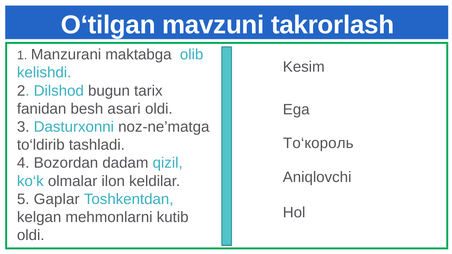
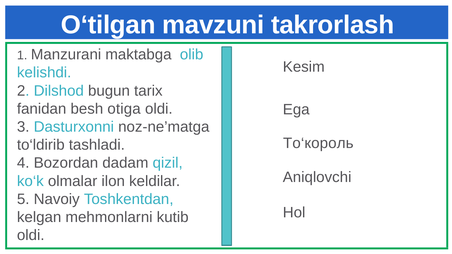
asari: asari -> otiga (124, 109)
Gaplar: Gaplar -> Navoiy (57, 199)
